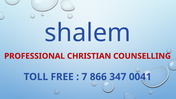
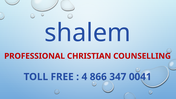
7: 7 -> 4 (84, 77)
